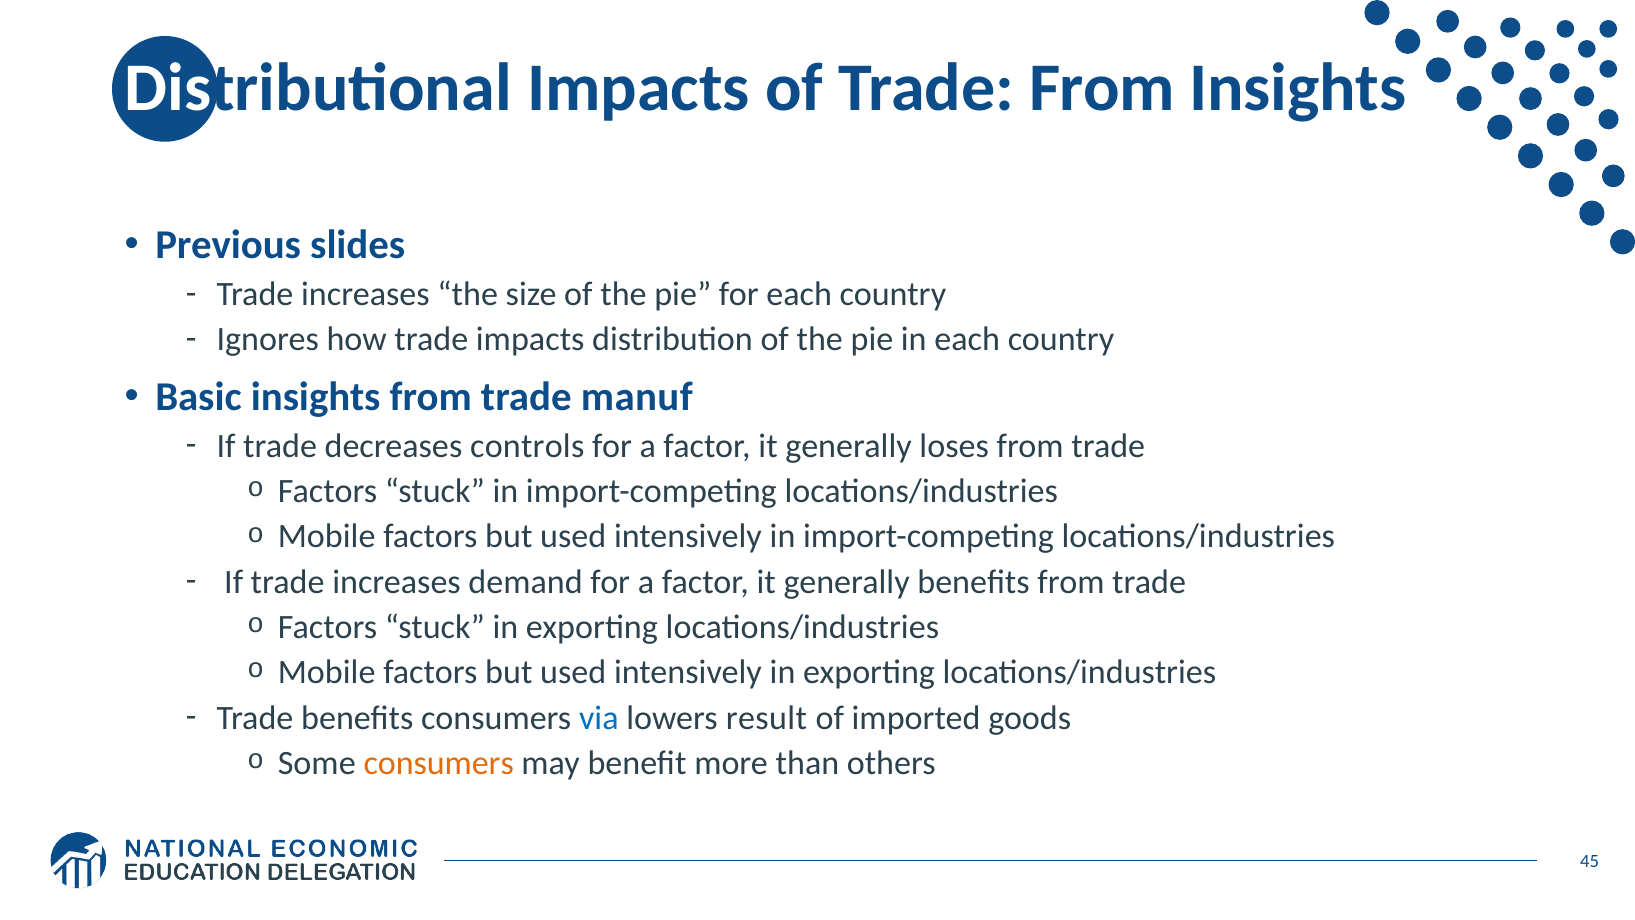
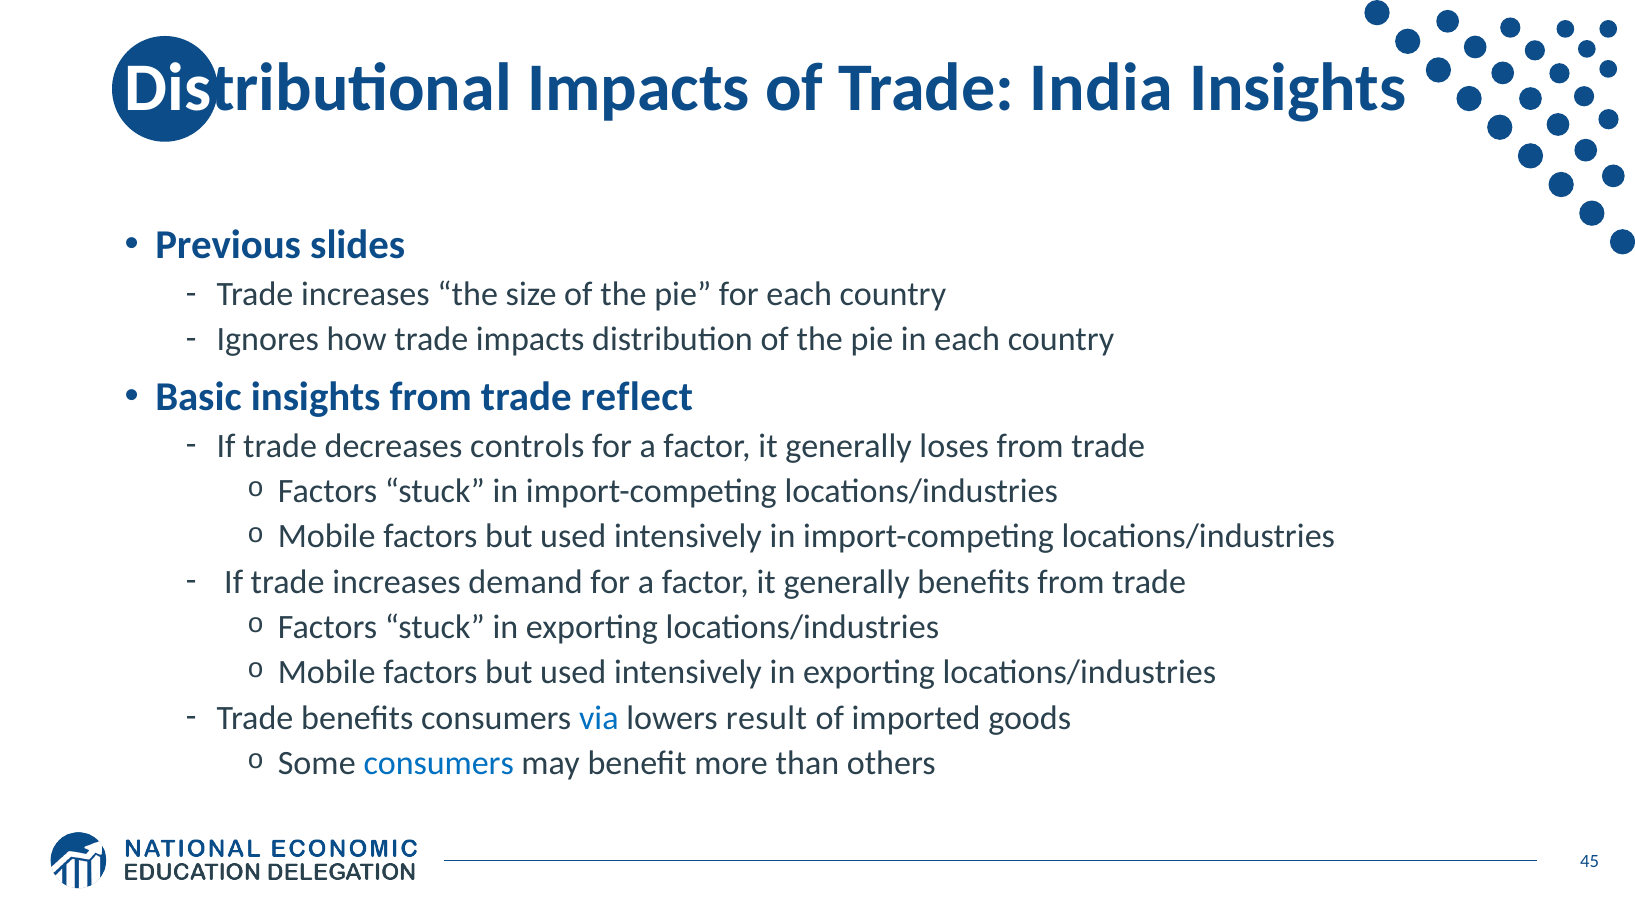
Trade From: From -> India (1101, 88)
manuf: manuf -> reflect (637, 397)
consumers colour: orange -> blue (439, 763)
